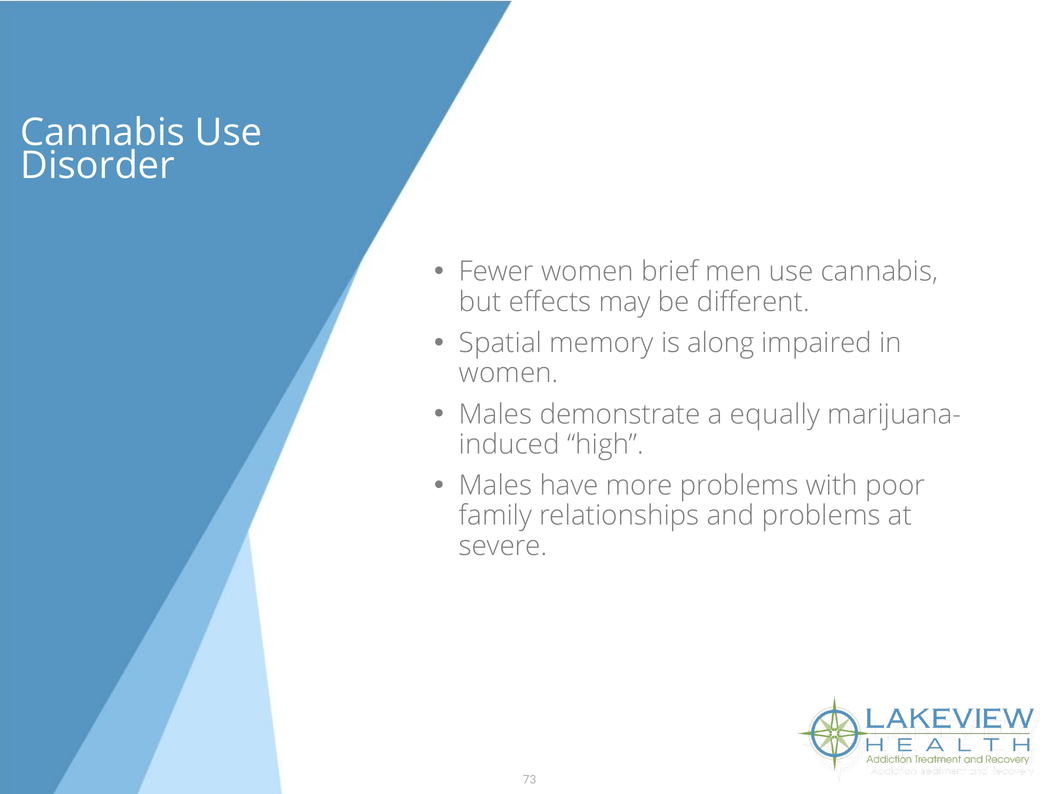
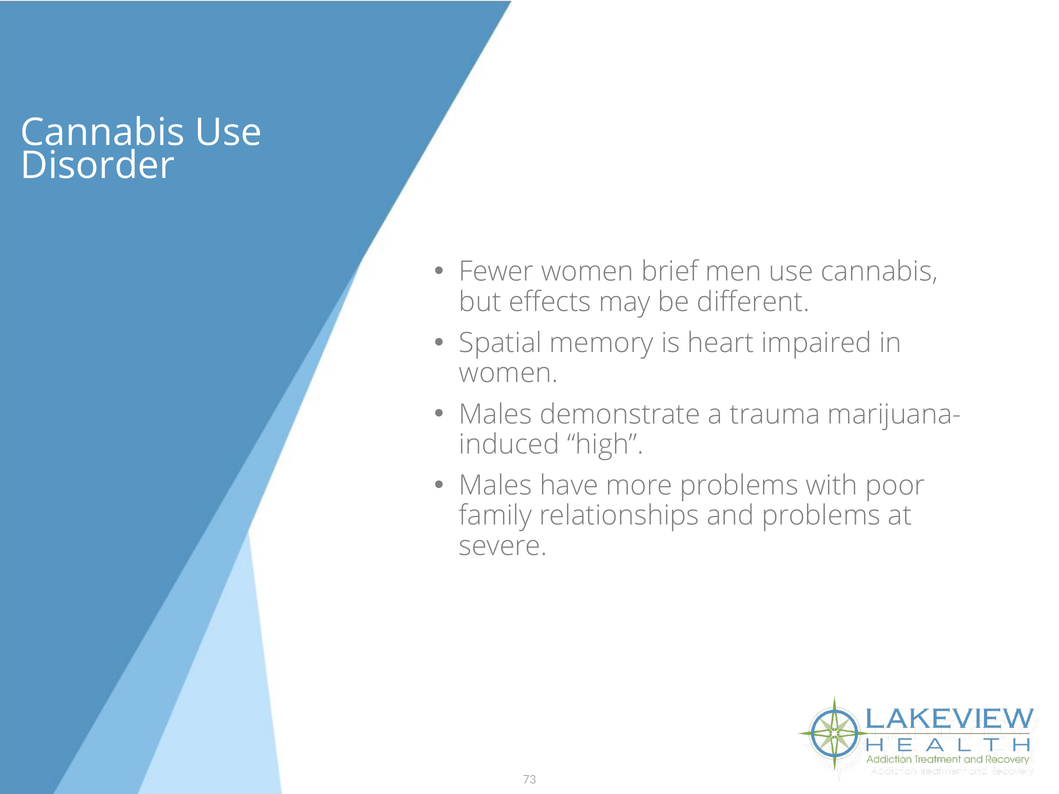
along: along -> heart (721, 343)
equally: equally -> trauma (775, 414)
